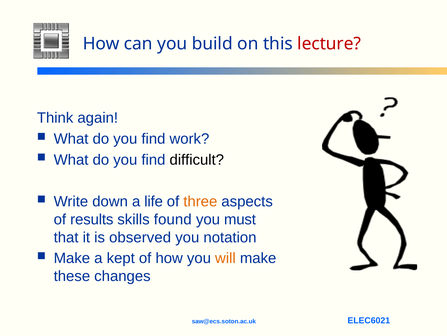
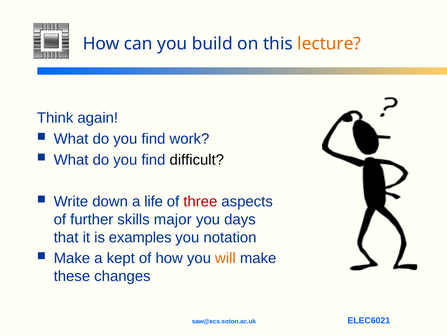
lecture colour: red -> orange (329, 44)
three colour: orange -> red (200, 201)
results: results -> further (92, 219)
found: found -> major (173, 219)
must: must -> days (240, 219)
observed: observed -> examples (140, 237)
